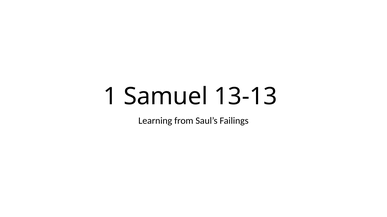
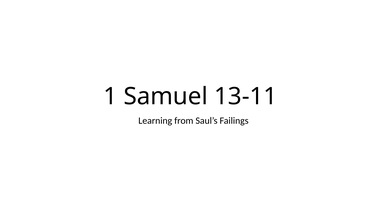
13-13: 13-13 -> 13-11 (246, 97)
